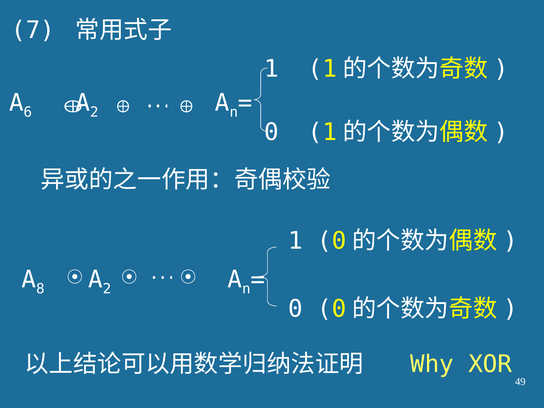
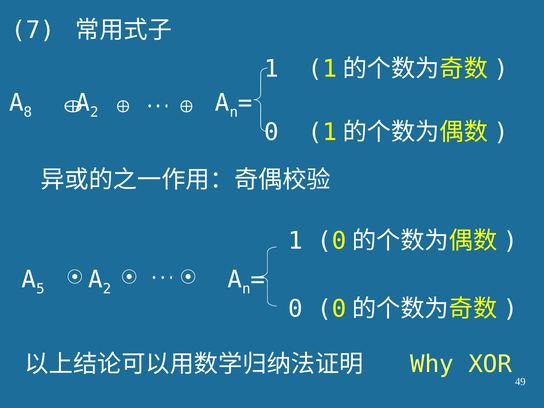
6: 6 -> 8 (28, 112)
8: 8 -> 5 (40, 289)
